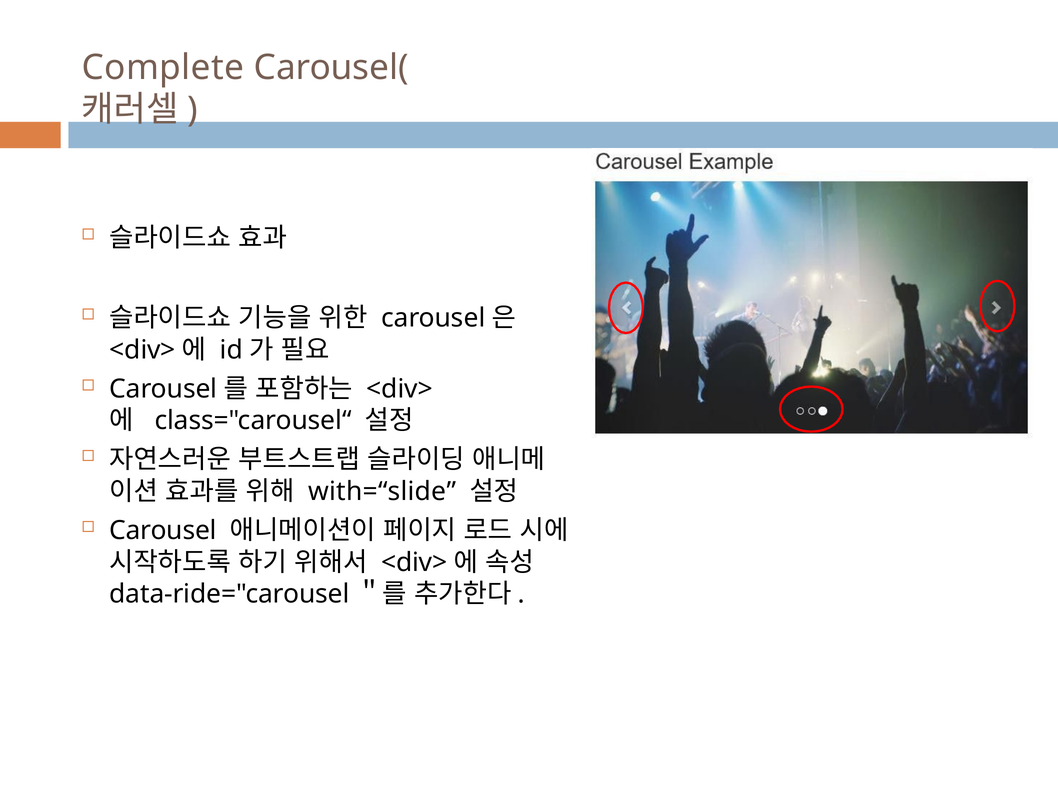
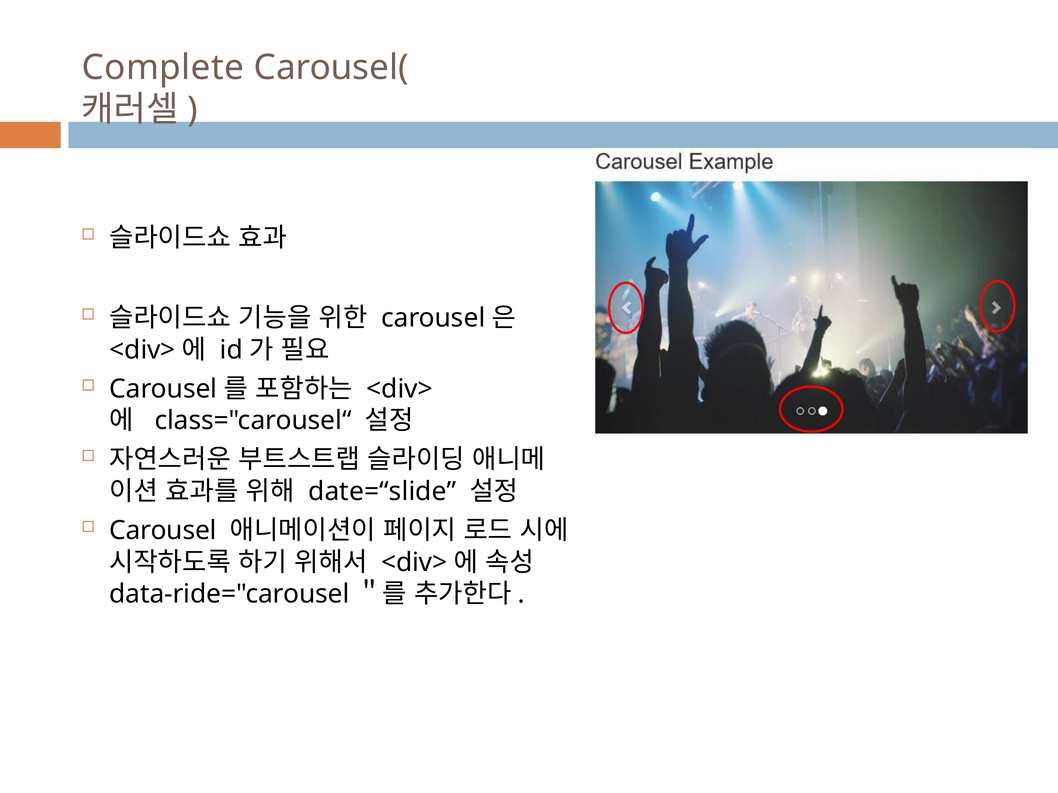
with=“slide: with=“slide -> date=“slide (382, 492)
